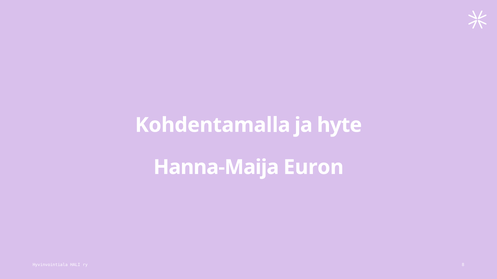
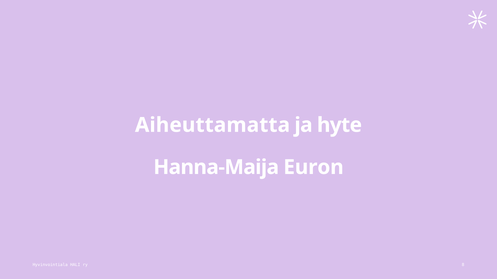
Kohdentamalla: Kohdentamalla -> Aiheuttamatta (213, 125)
